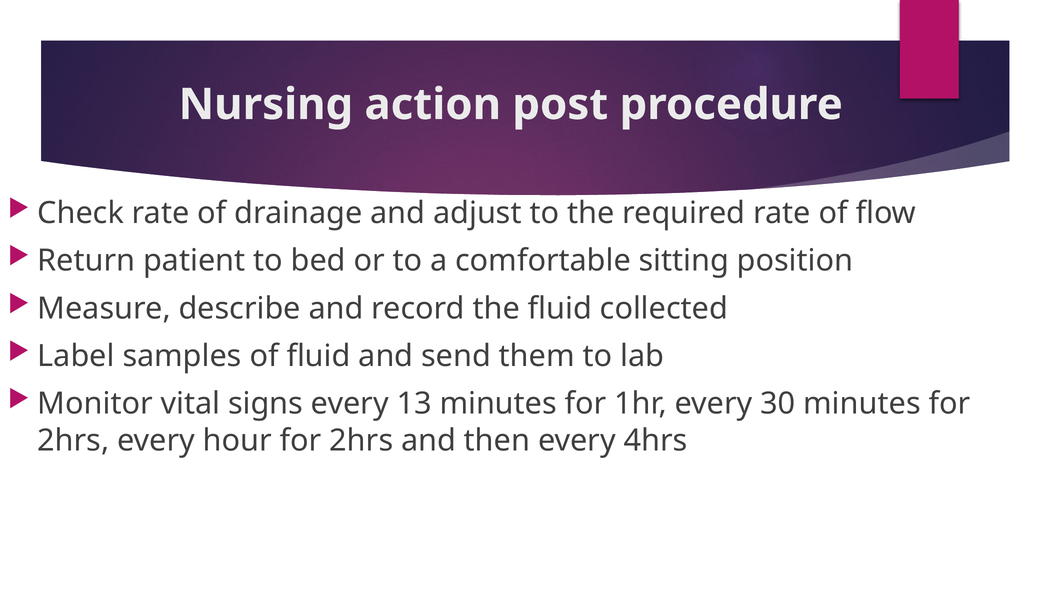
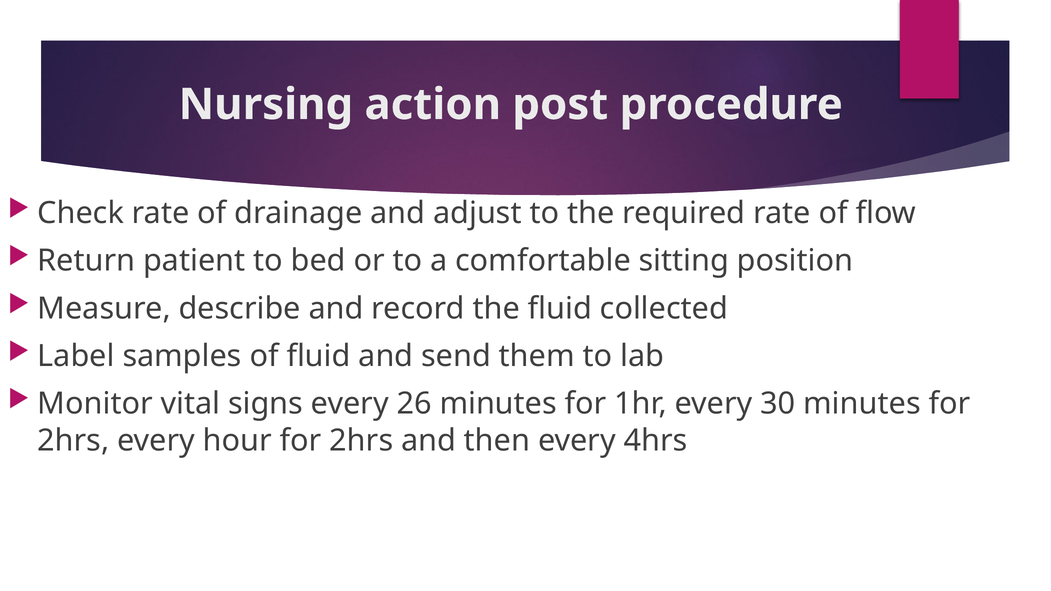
13: 13 -> 26 (414, 404)
